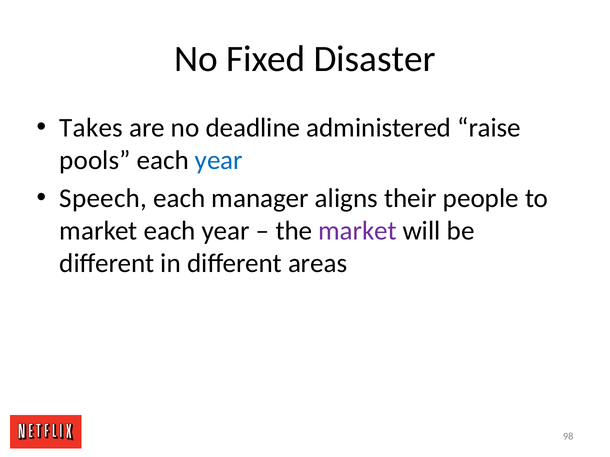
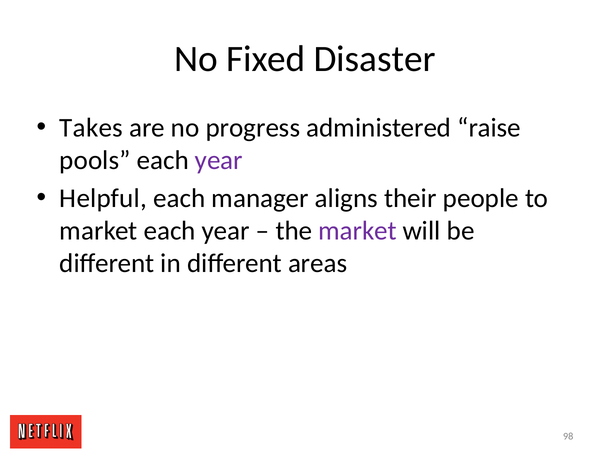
deadline: deadline -> progress (253, 128)
year colour: blue -> purple (219, 161)
Speech: Speech -> Helpful (103, 198)
